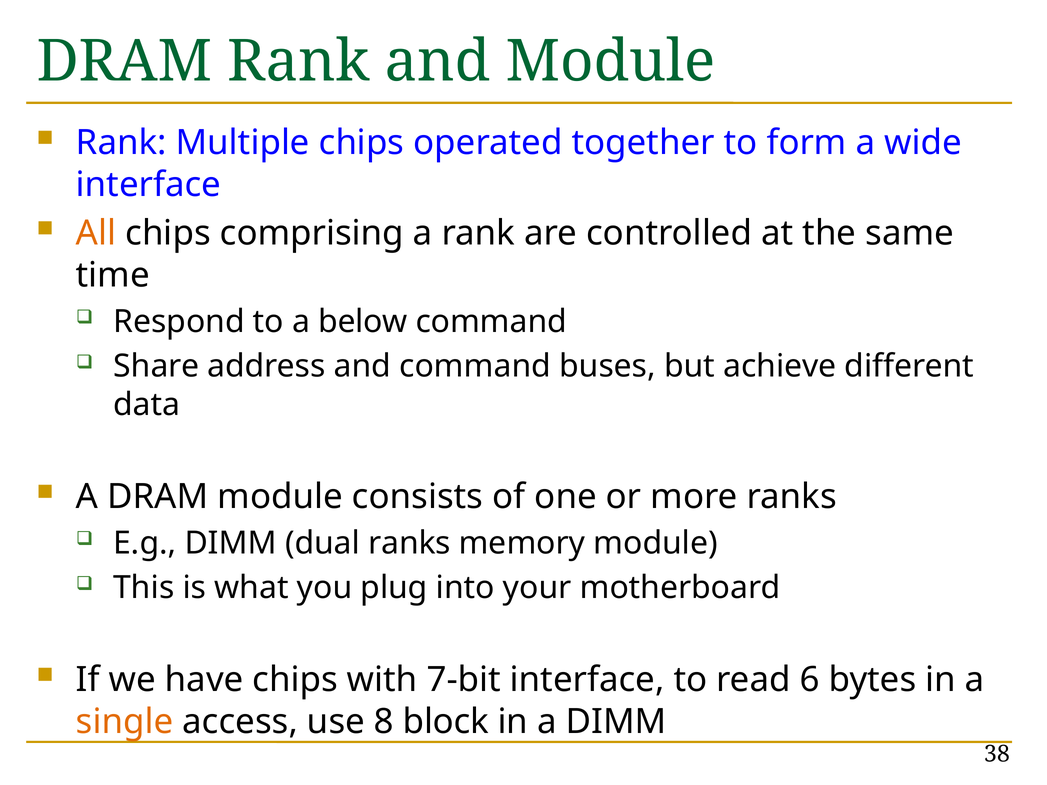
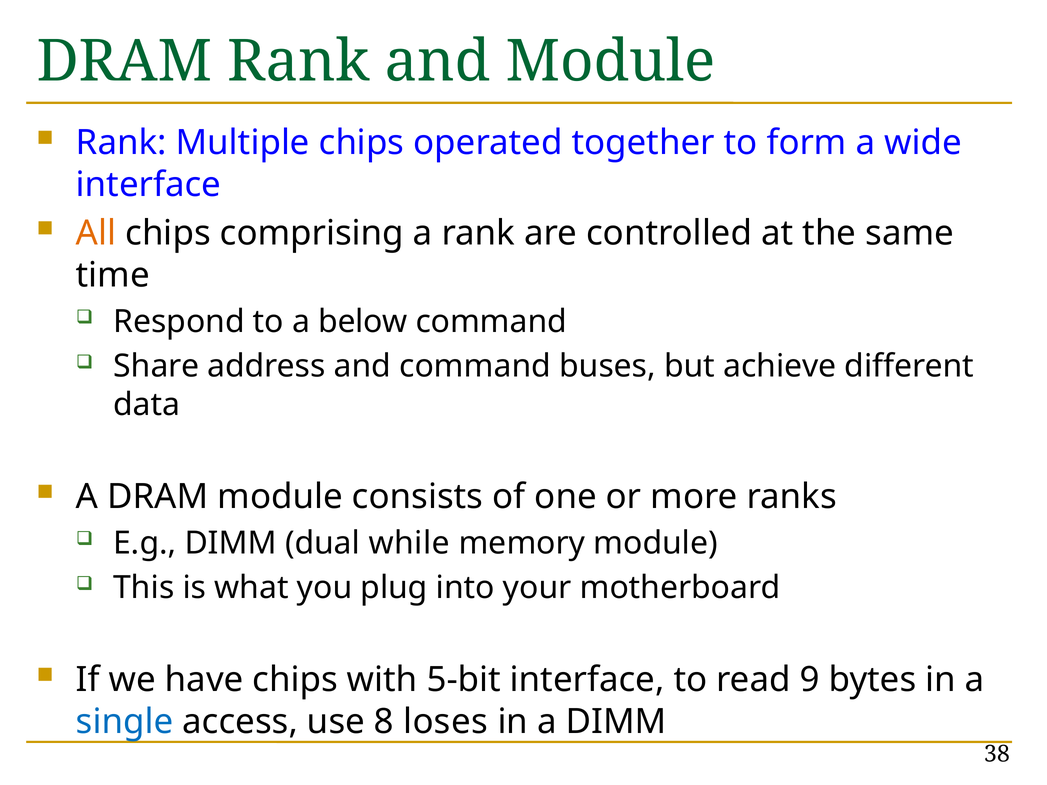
dual ranks: ranks -> while (409, 543)
7-bit: 7-bit -> 5-bit (464, 680)
6: 6 -> 9 (810, 680)
single colour: orange -> blue (125, 722)
block: block -> loses (446, 722)
